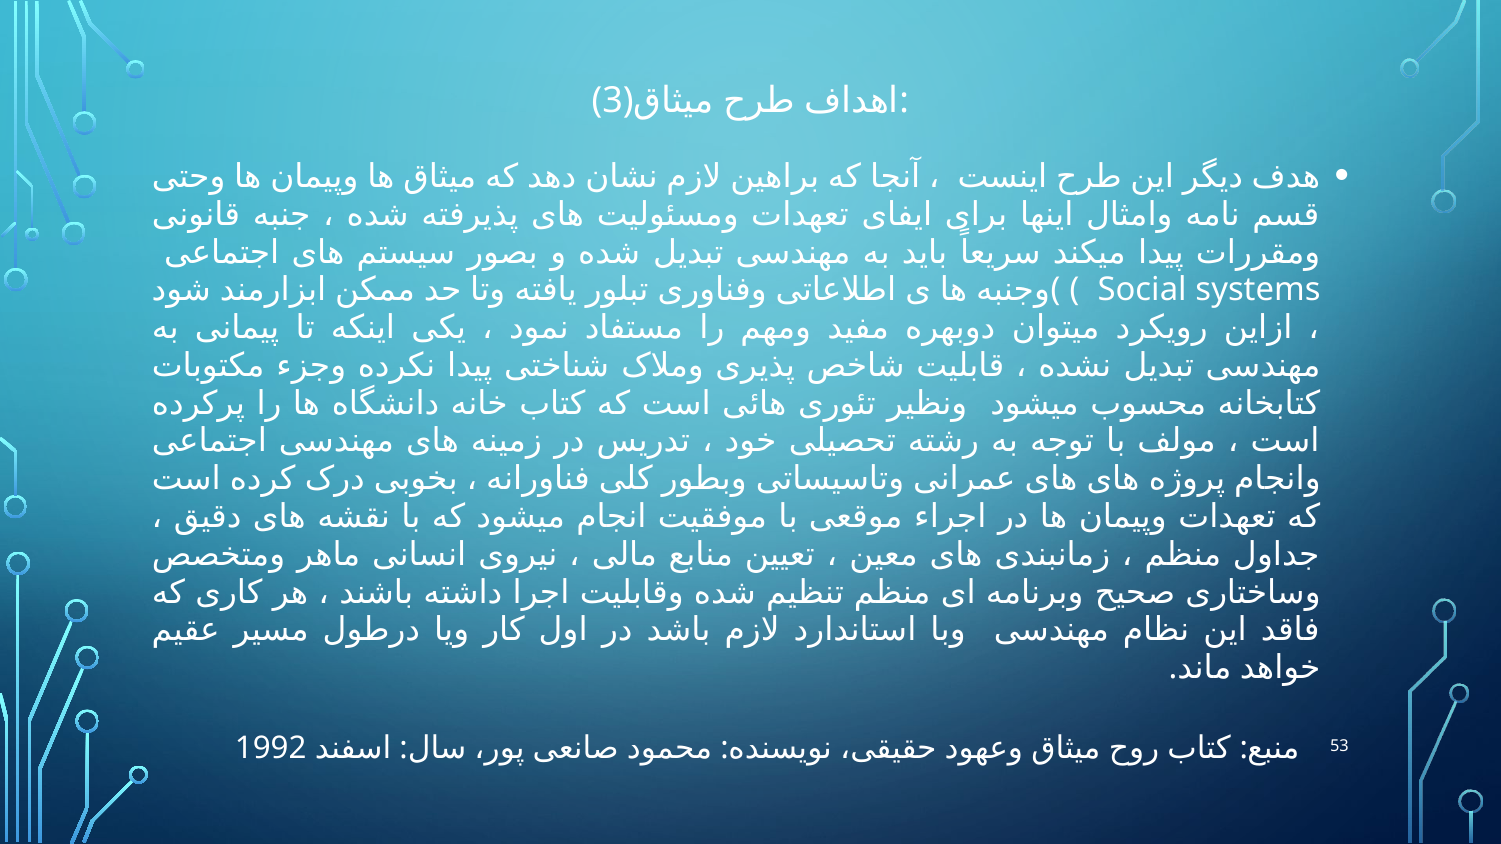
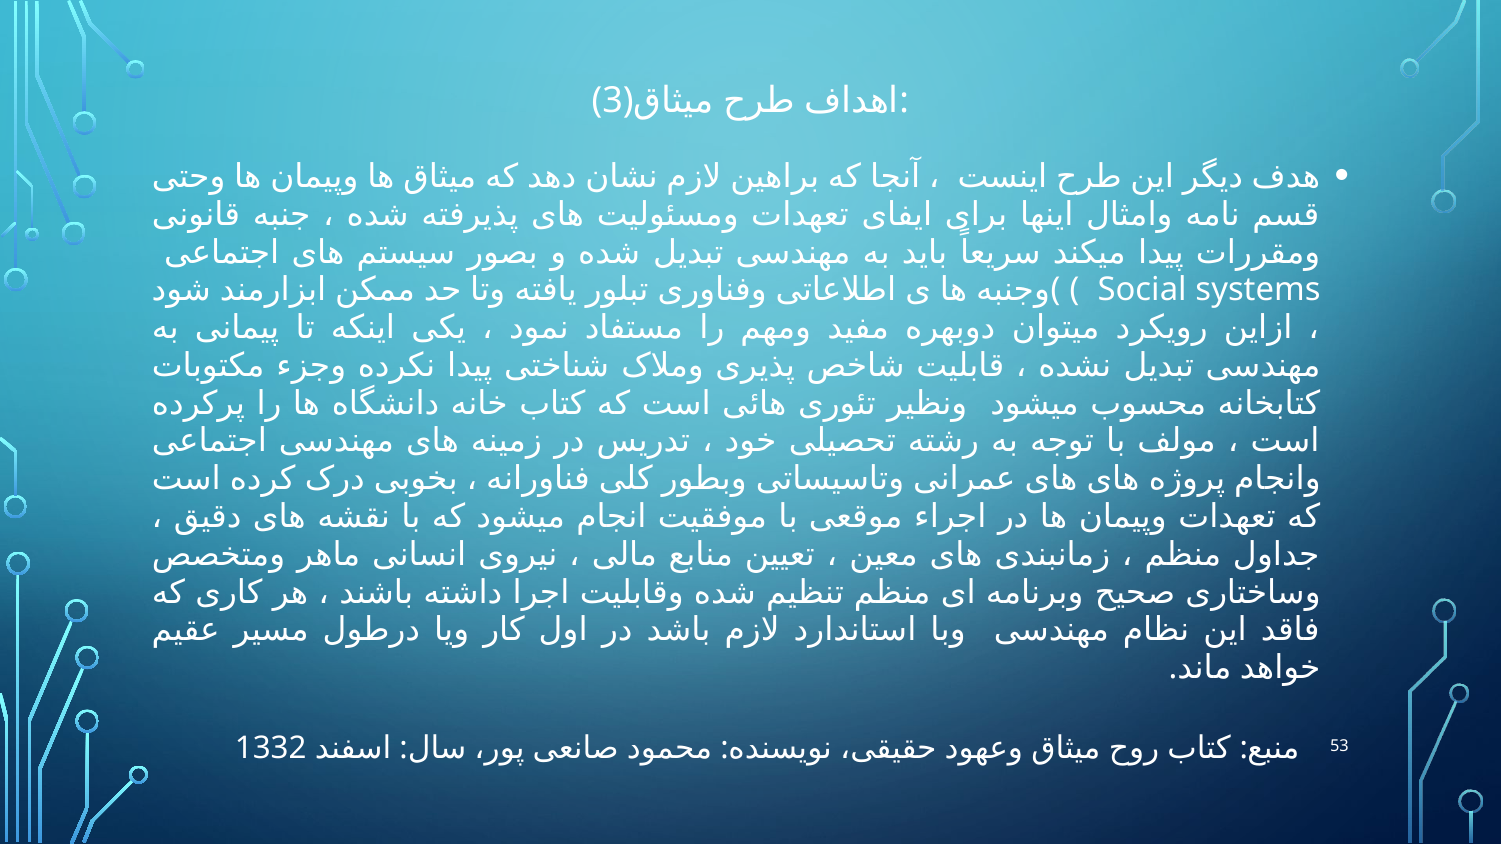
1992: 1992 -> 1332 (271, 749)
